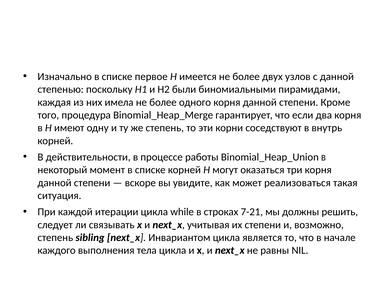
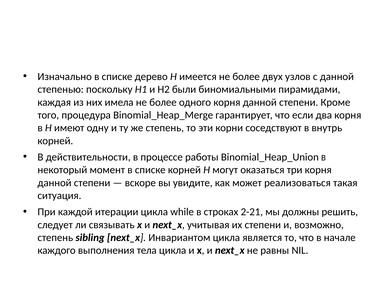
первое: первое -> дерево (151, 76)
7-21: 7-21 -> 2-21 (252, 212)
